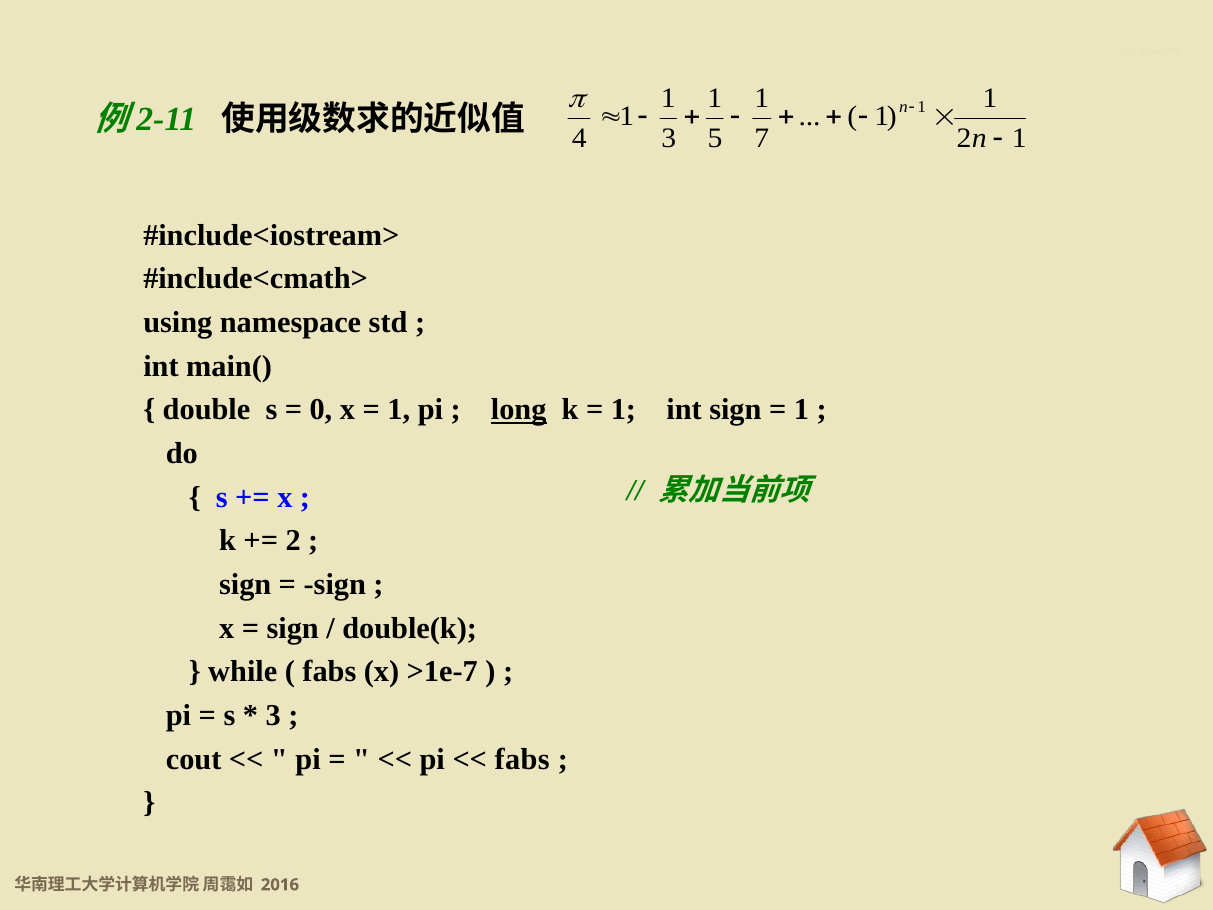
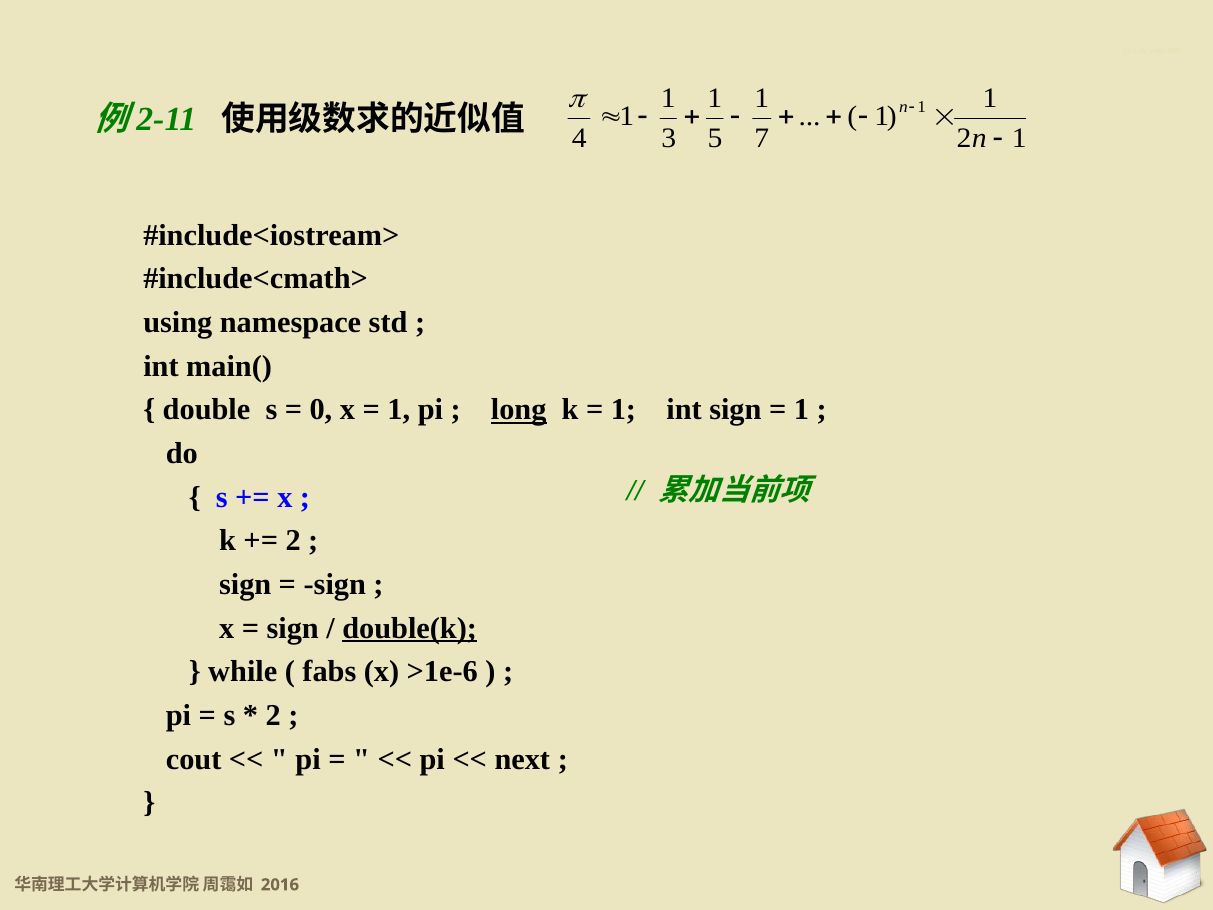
double(k underline: none -> present (410, 628)
>1e-7: >1e-7 -> >1e-6 (442, 672)
3: 3 -> 2 (273, 715)
fabs: fabs -> next (522, 759)
